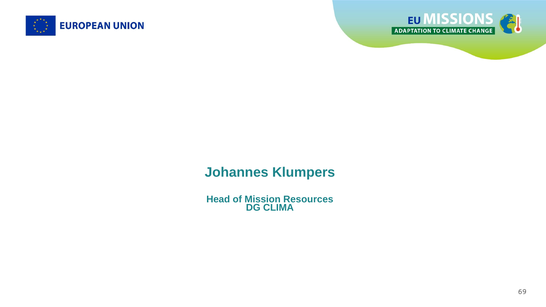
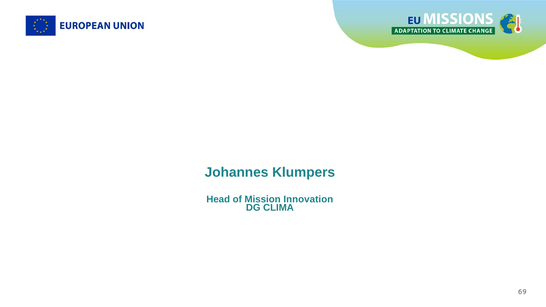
Resources: Resources -> Innovation (308, 199)
